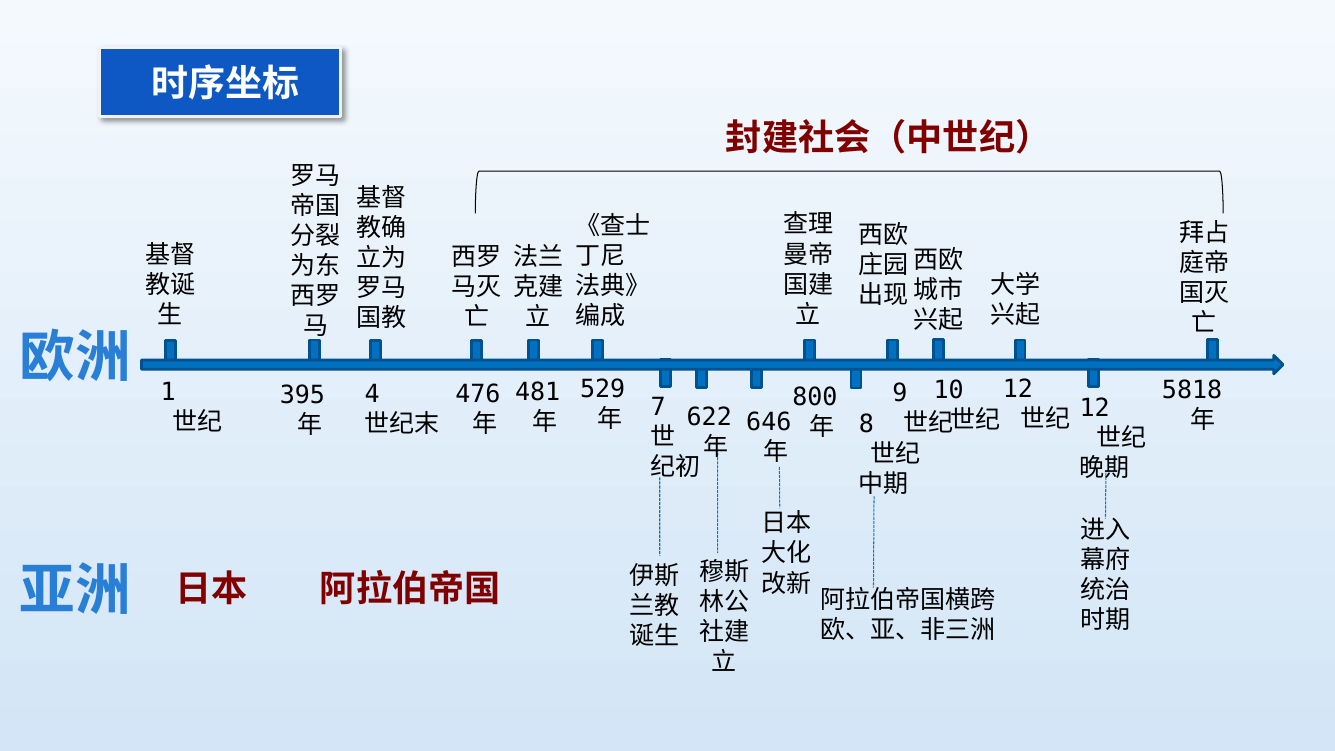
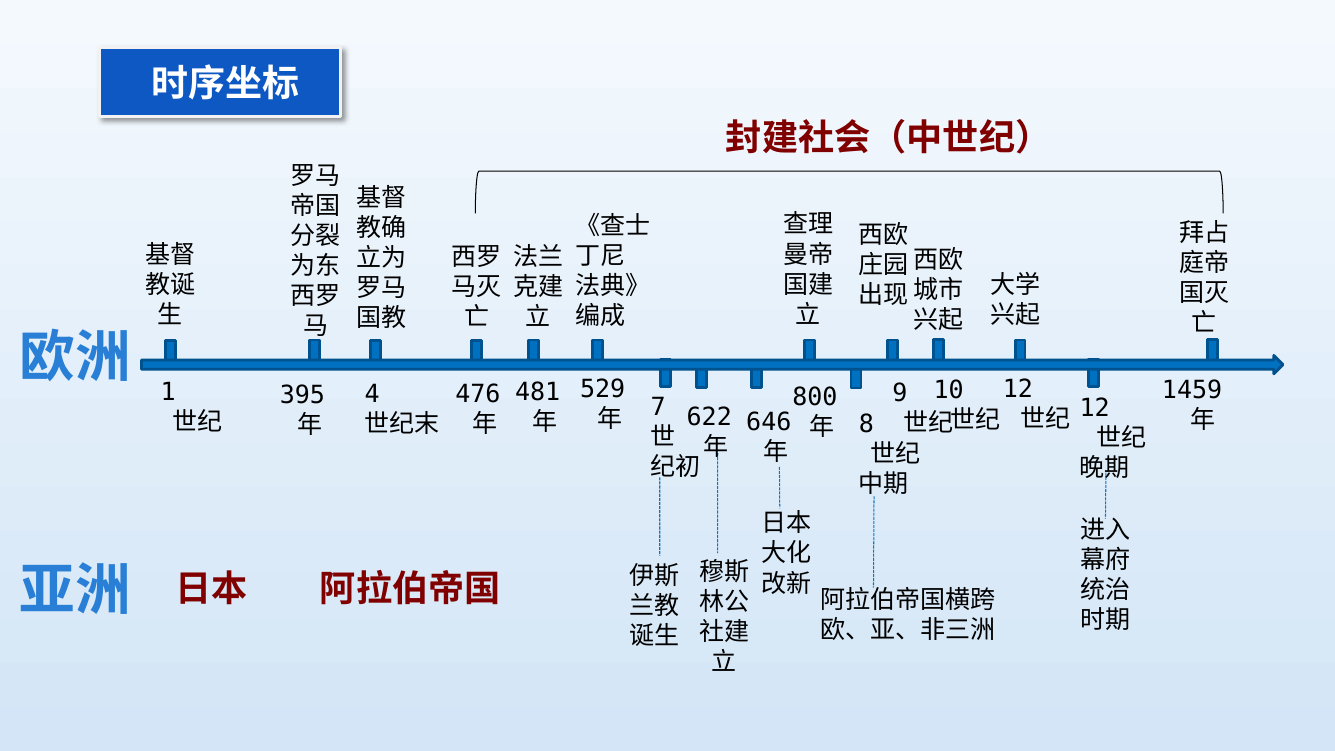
5818: 5818 -> 1459 (1192, 390)
